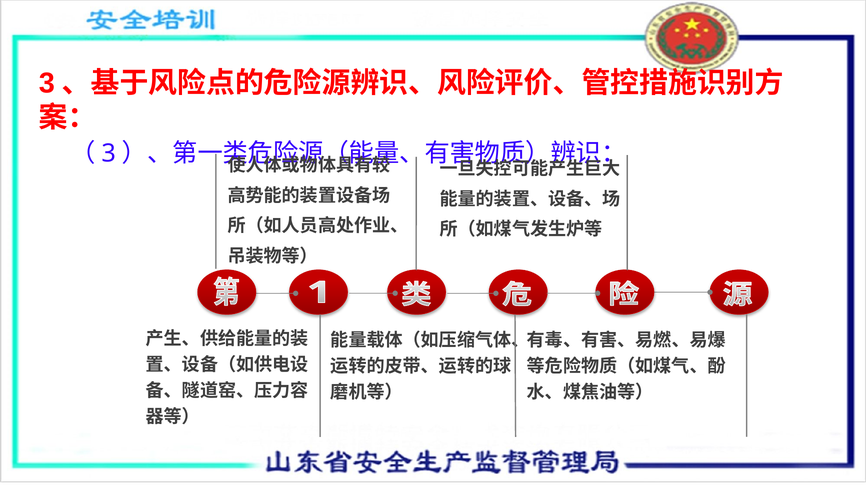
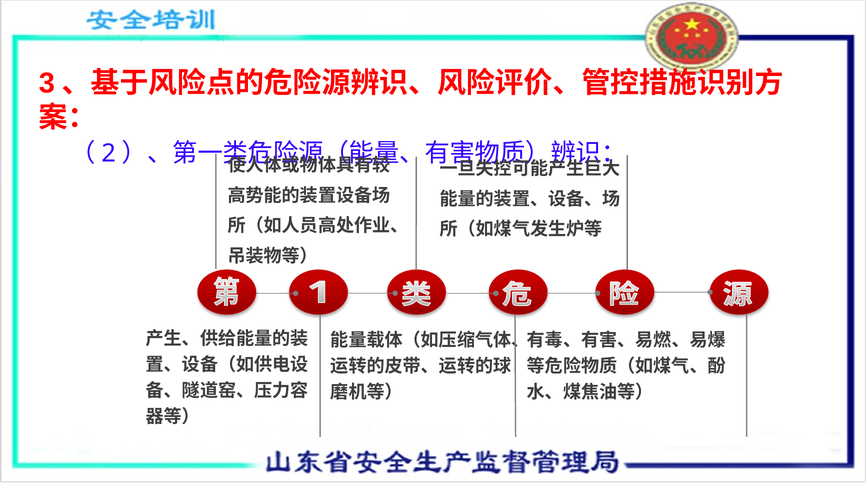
3: 3 -> 2 (109, 154)
